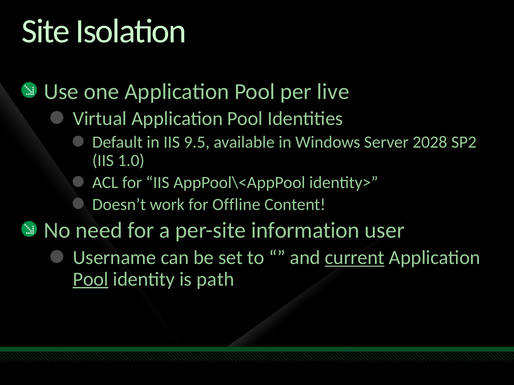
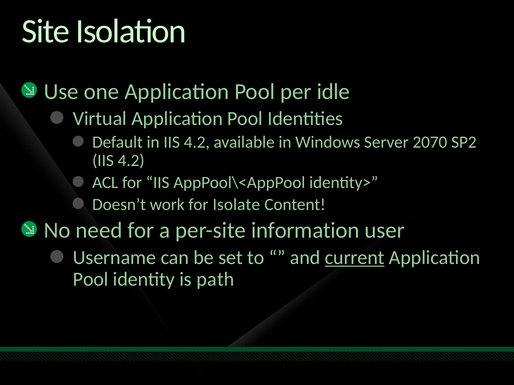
live: live -> idle (333, 92)
in IIS 9.5: 9.5 -> 4.2 (197, 142)
2028: 2028 -> 2070 (430, 142)
1.0: 1.0 -> 4.2 (131, 161)
Offline: Offline -> Isolate (236, 205)
Pool underline: present -> none (91, 280)
